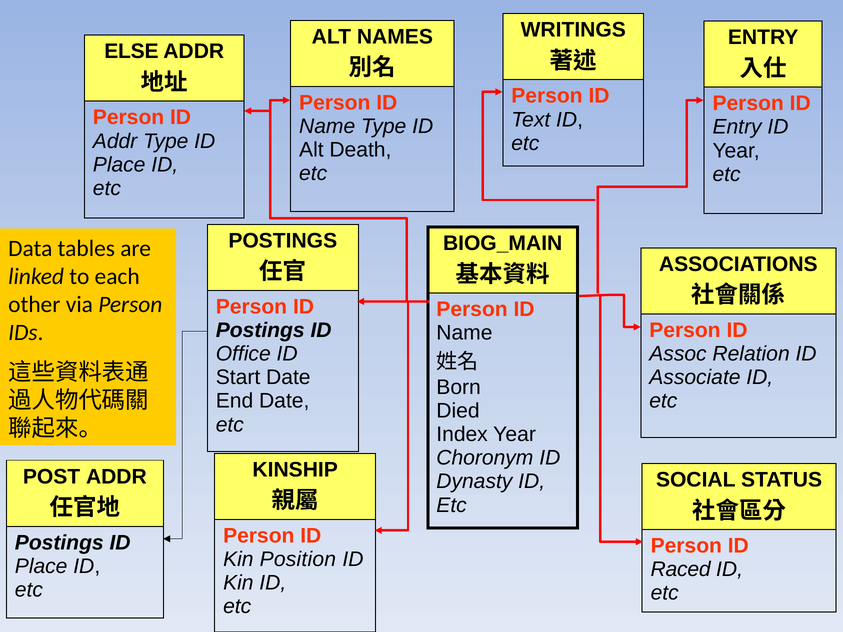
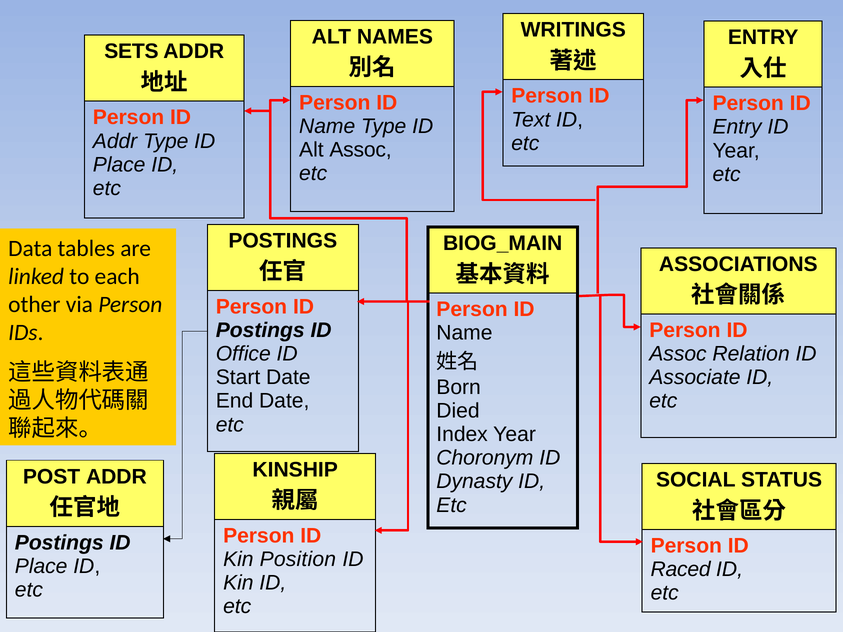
ELSE: ELSE -> SETS (131, 51)
Alt Death: Death -> Assoc (361, 150)
